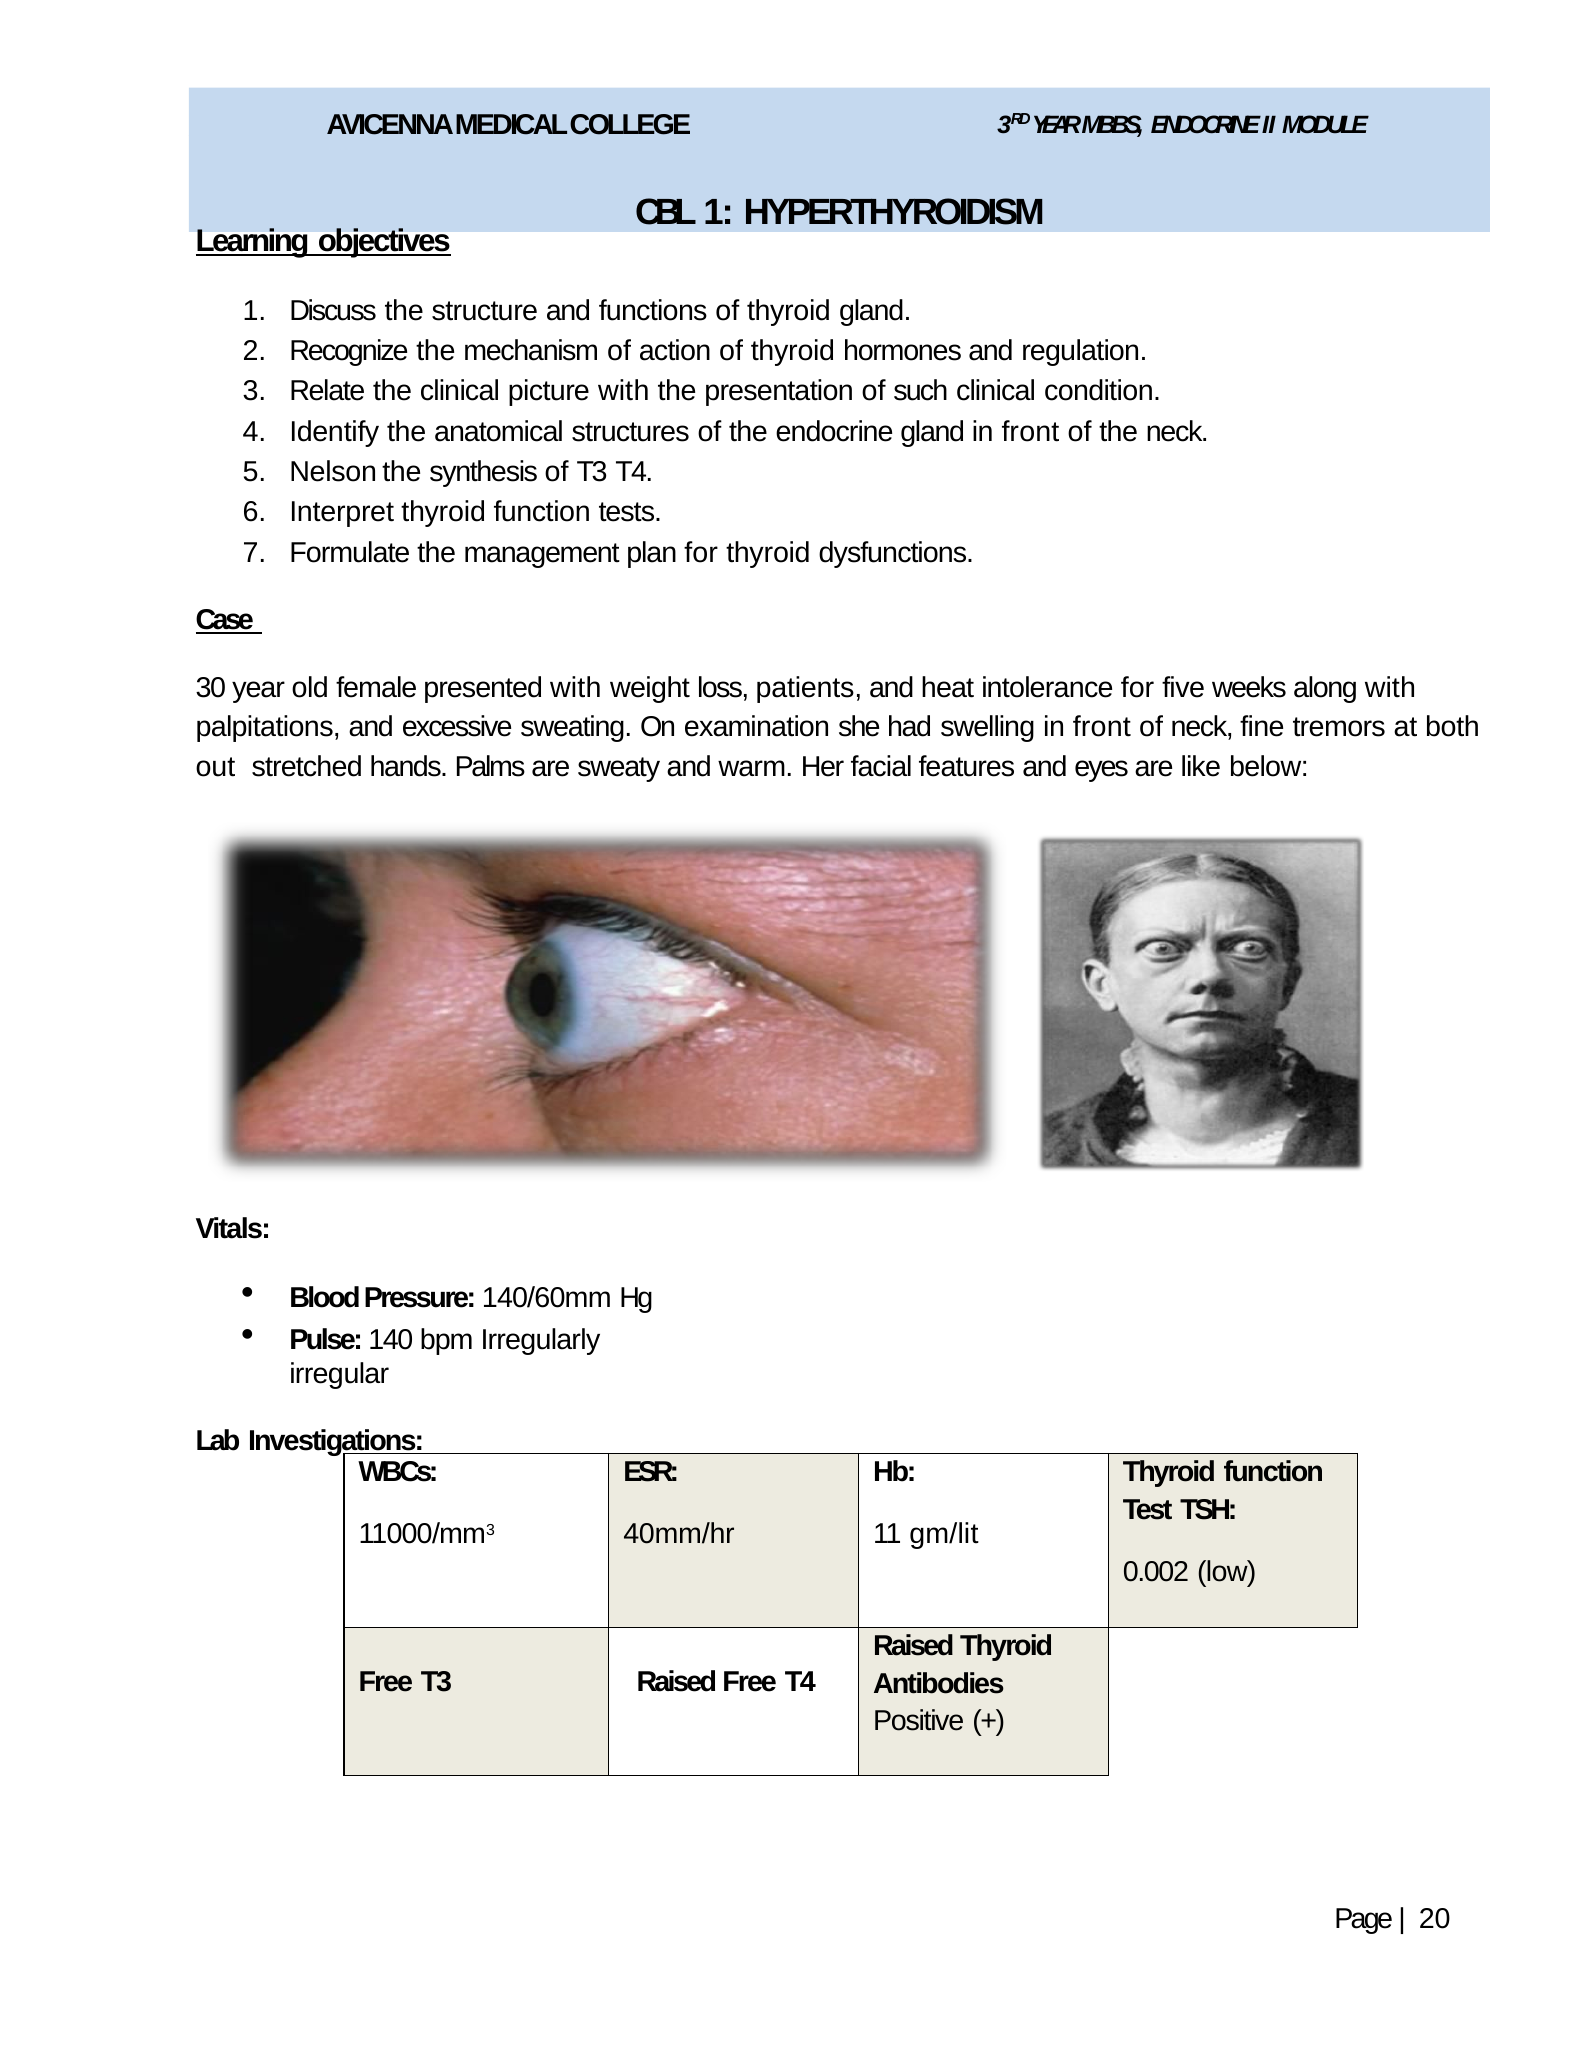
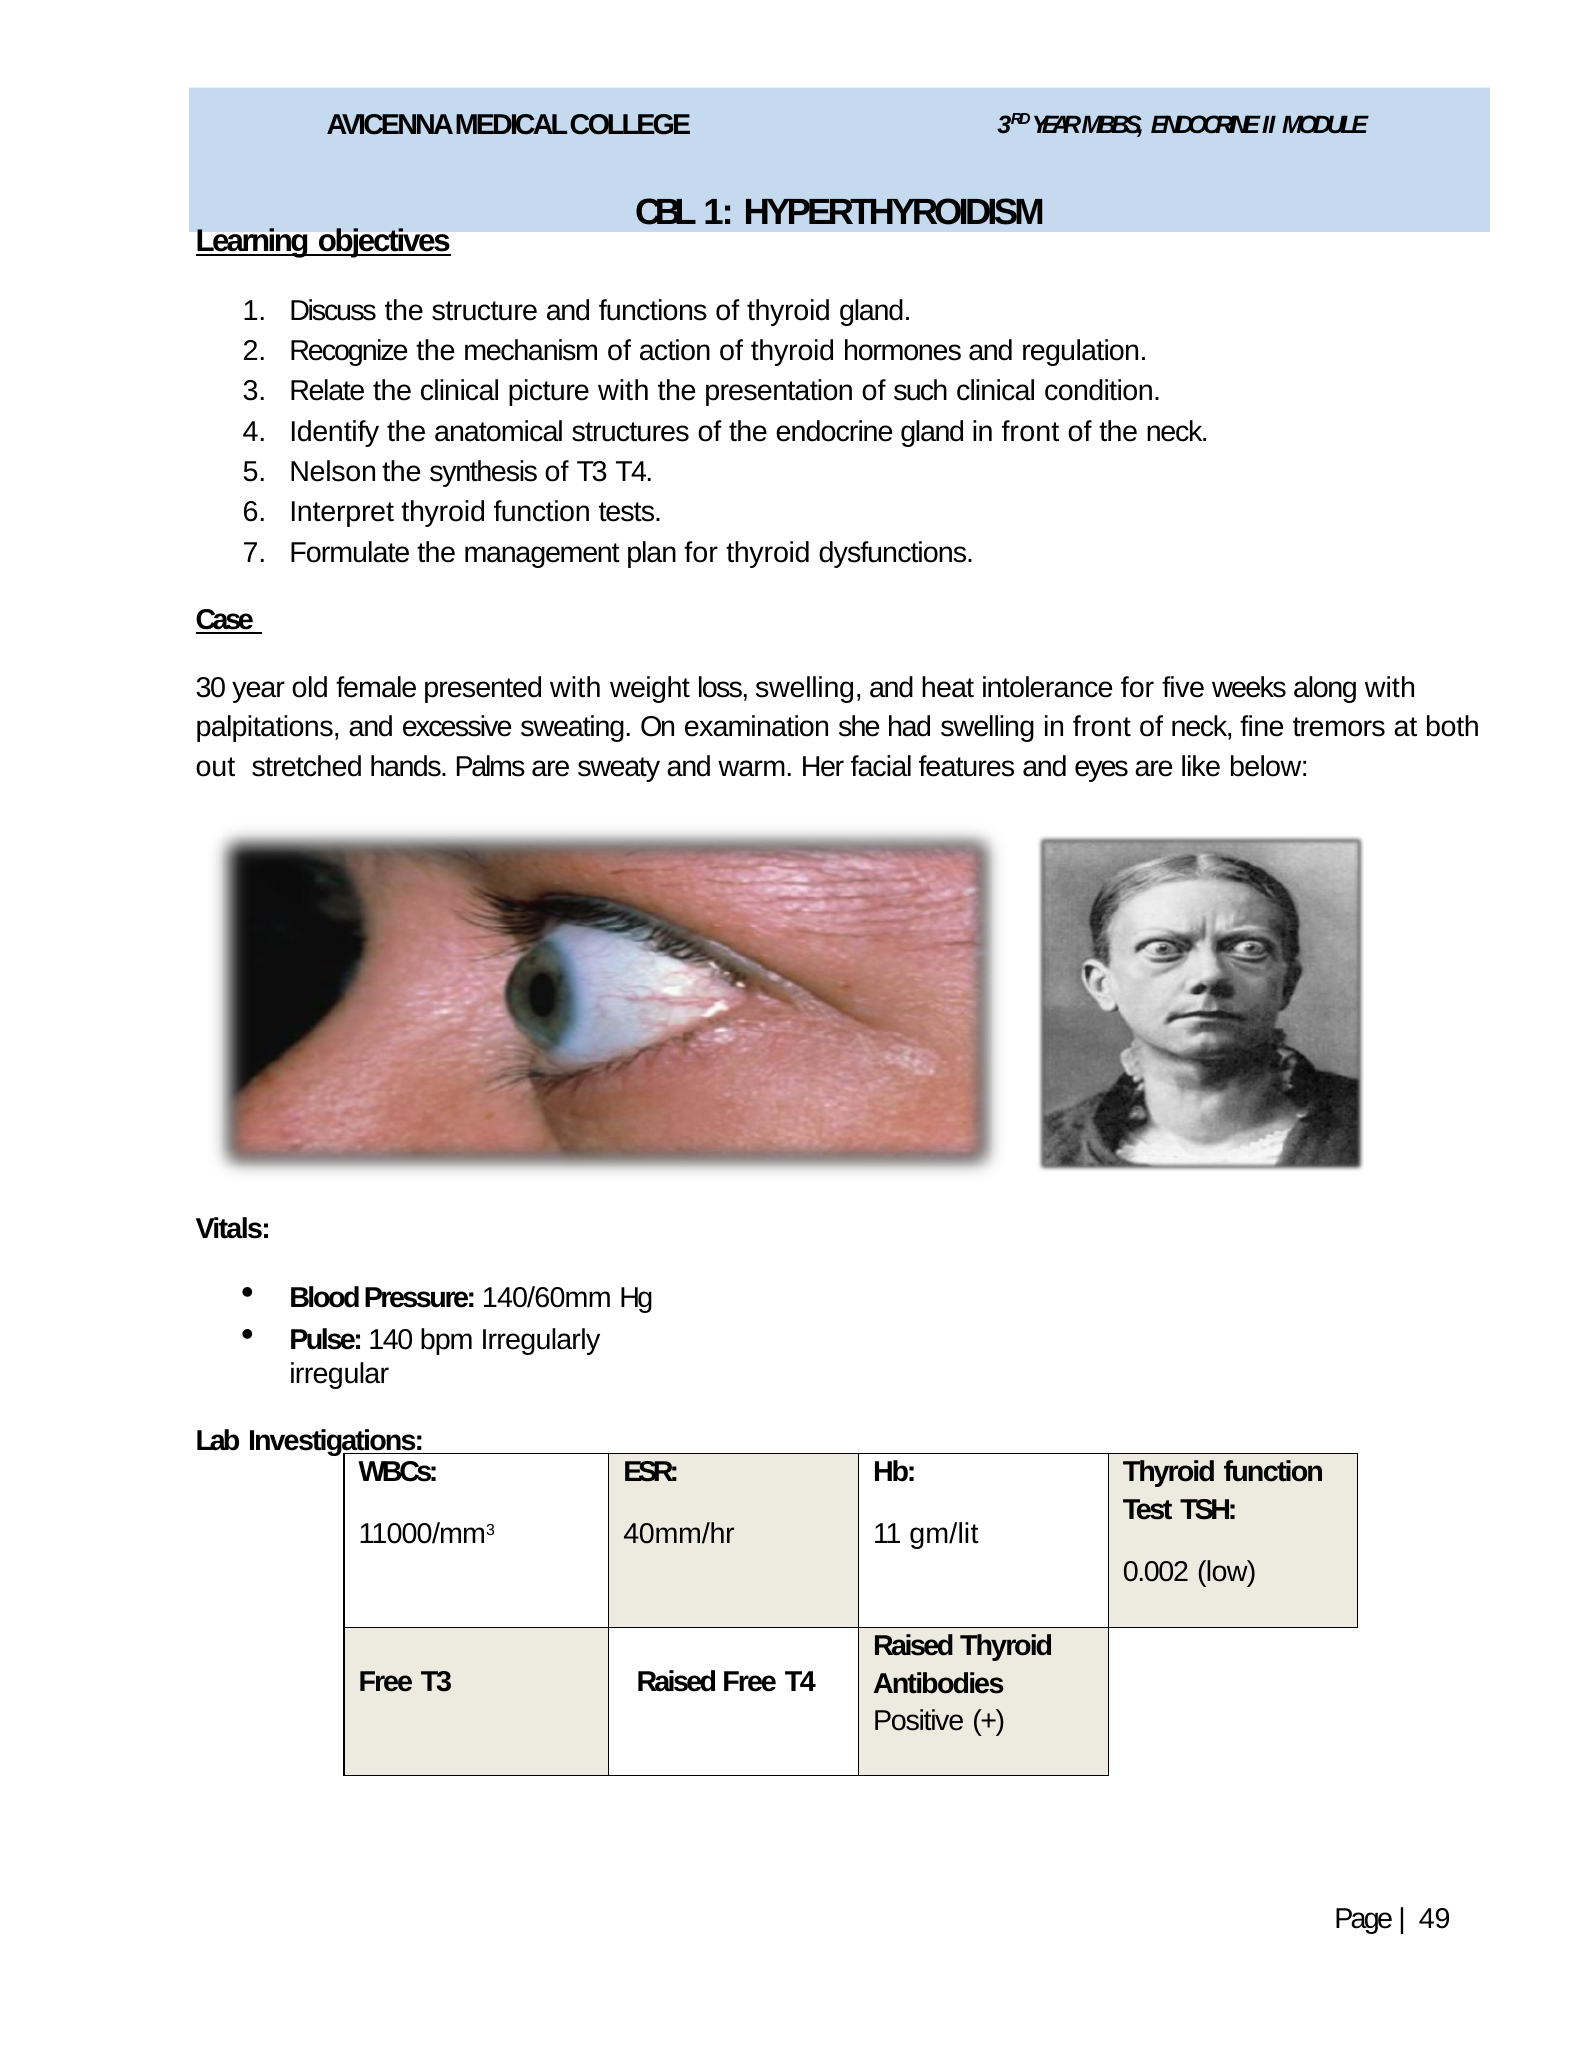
loss patients: patients -> swelling (809, 688)
20: 20 -> 49 (1435, 1919)
